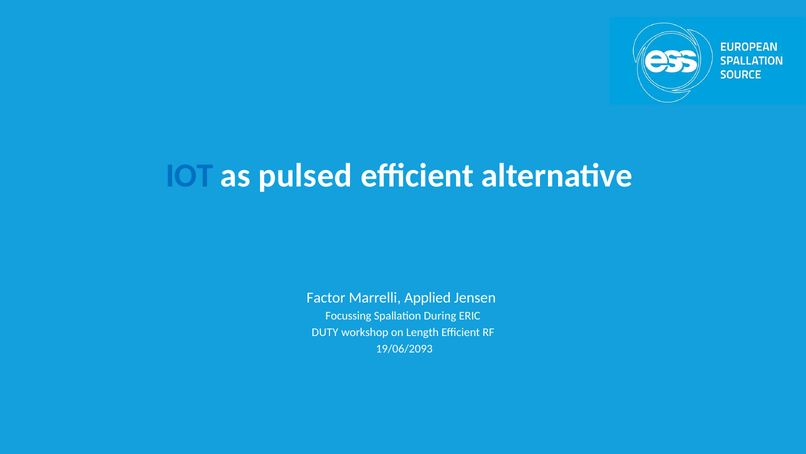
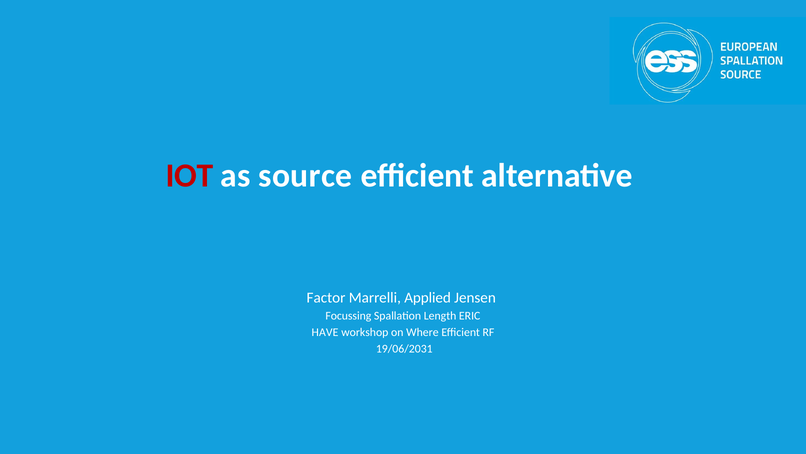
IOT colour: blue -> red (189, 176)
pulsed: pulsed -> source (305, 176)
During: During -> Length (440, 316)
DUTY: DUTY -> HAVE (325, 332)
Length: Length -> Where (422, 332)
19/06/2093: 19/06/2093 -> 19/06/2031 (404, 348)
